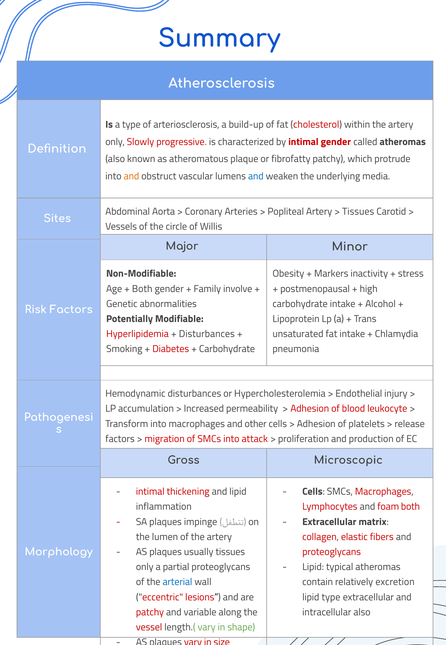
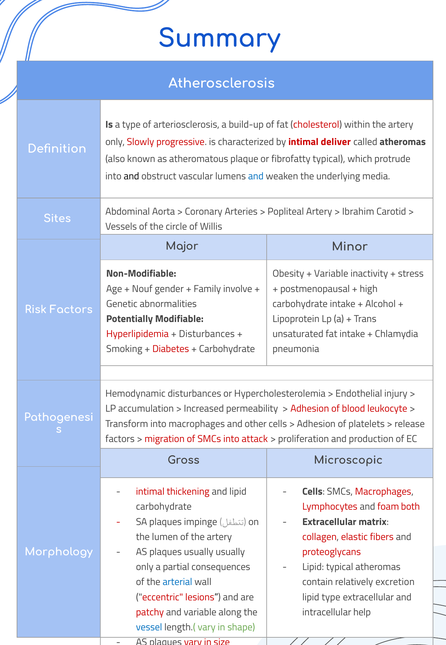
intimal gender: gender -> deliver (336, 142)
fibrofatty patchy: patchy -> typical (329, 159)
and colour: orange -> black (131, 176)
Tissues: Tissues -> Ibrahim (358, 211)
Markers: Markers -> Variable (331, 273)
Both: Both -> Nouf (142, 288)
inflammation: inflammation -> carbohydrate (164, 506)
usually tissues: tissues -> usually (230, 551)
partial proteoglycans: proteoglycans -> consequences (221, 566)
intracellular also: also -> help (362, 611)
vessel colour: red -> blue (149, 627)
